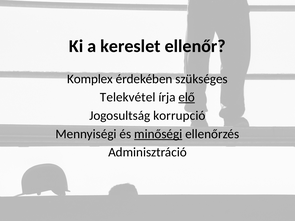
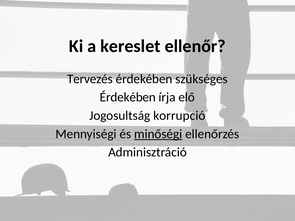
Komplex: Komplex -> Tervezés (90, 79)
Telekvétel: Telekvétel -> Érdekében (128, 97)
elő underline: present -> none (187, 97)
